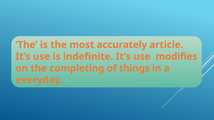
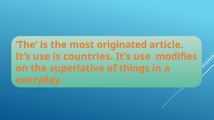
accurately: accurately -> originated (122, 45)
indefinite: indefinite -> countries (88, 57)
completing: completing -> superlative (77, 68)
